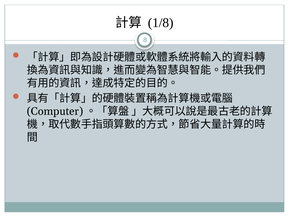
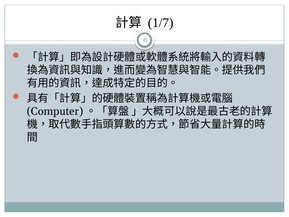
1/8: 1/8 -> 1/7 (161, 23)
